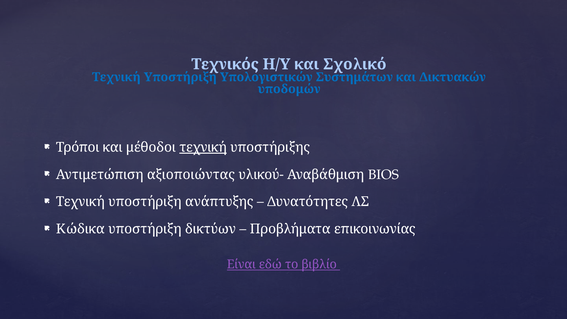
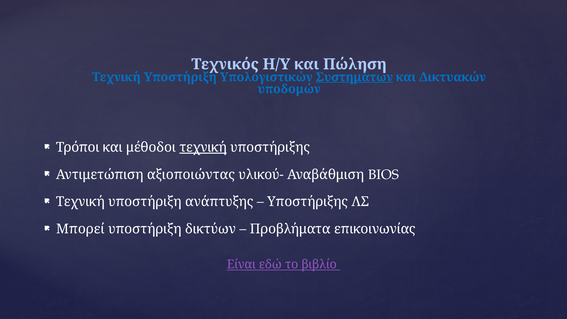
Σχολικό: Σχολικό -> Πώληση (355, 64)
Συστημάτων underline: none -> present (354, 77)
Δυνατότητες: Δυνατότητες -> Υποστήριξης (308, 202)
Κώδικα: Κώδικα -> Μπορεί (80, 229)
